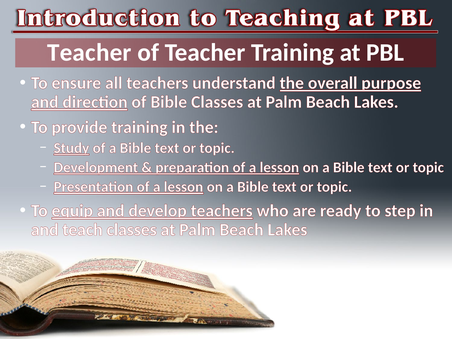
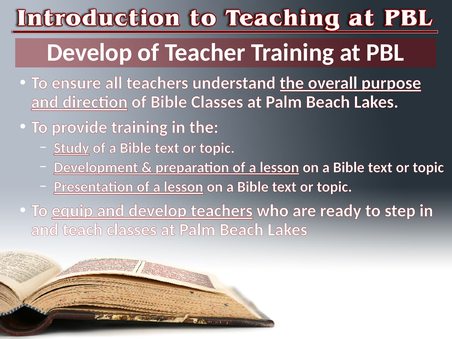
Teacher: Teacher -> Develop (89, 53)
